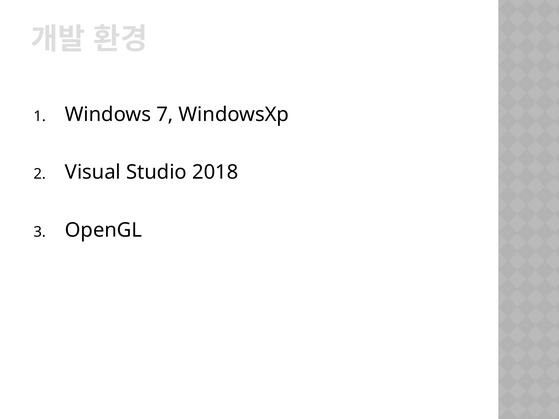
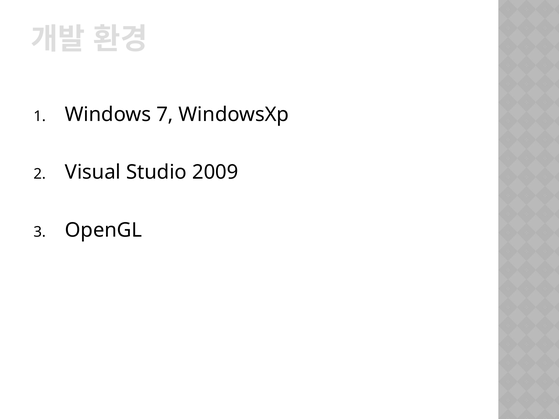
2018: 2018 -> 2009 (215, 172)
